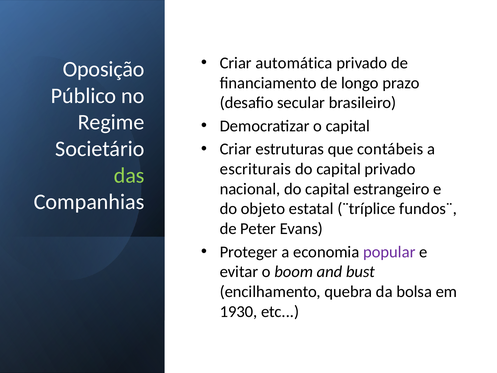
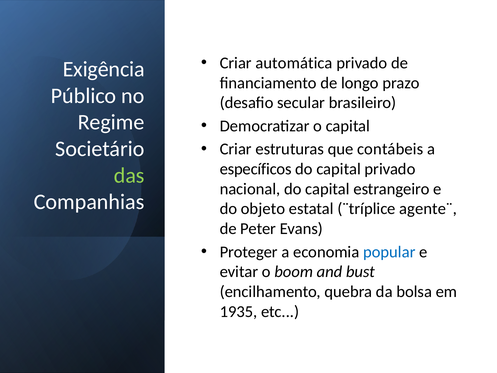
Oposição: Oposição -> Exigência (104, 69)
escriturais: escriturais -> específicos (256, 169)
fundos¨: fundos¨ -> agente¨ (428, 209)
popular colour: purple -> blue (389, 252)
1930: 1930 -> 1935 (239, 311)
